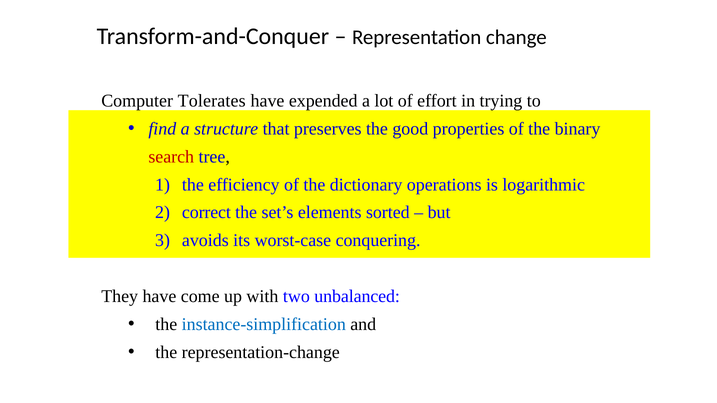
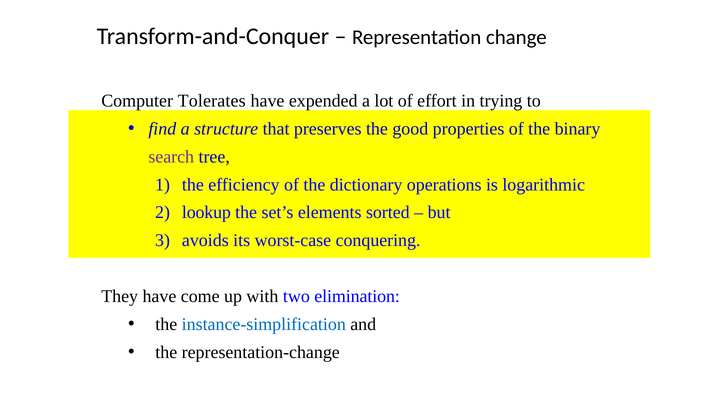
search colour: red -> purple (171, 157)
correct: correct -> lookup (206, 213)
unbalanced: unbalanced -> elimination (357, 297)
